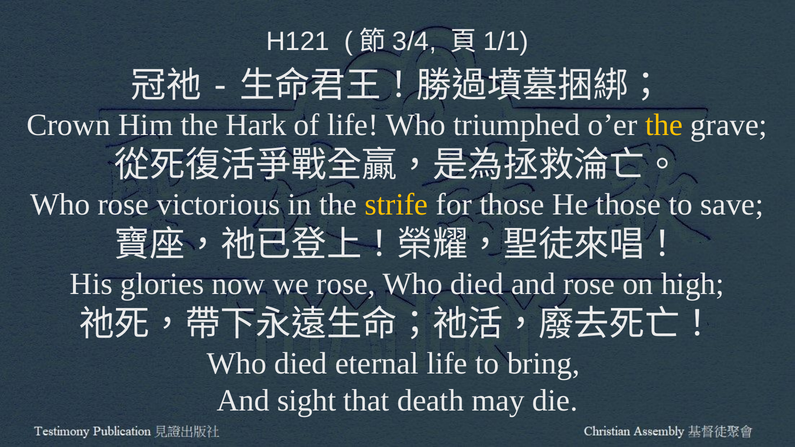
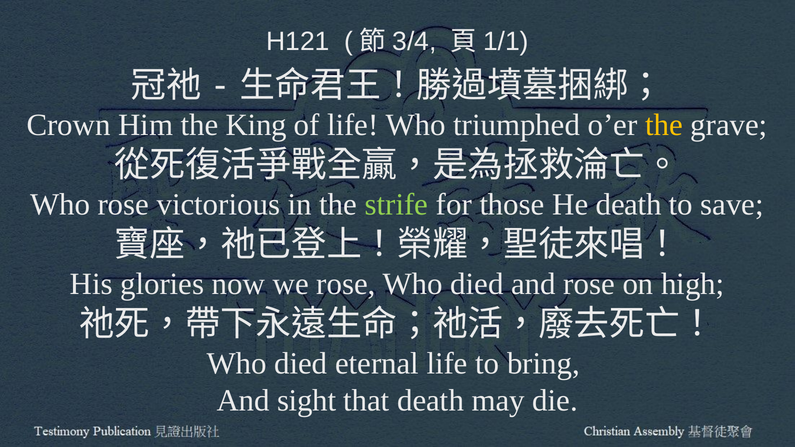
Hark: Hark -> King (256, 125)
strife colour: yellow -> light green (396, 205)
He those: those -> death (629, 205)
